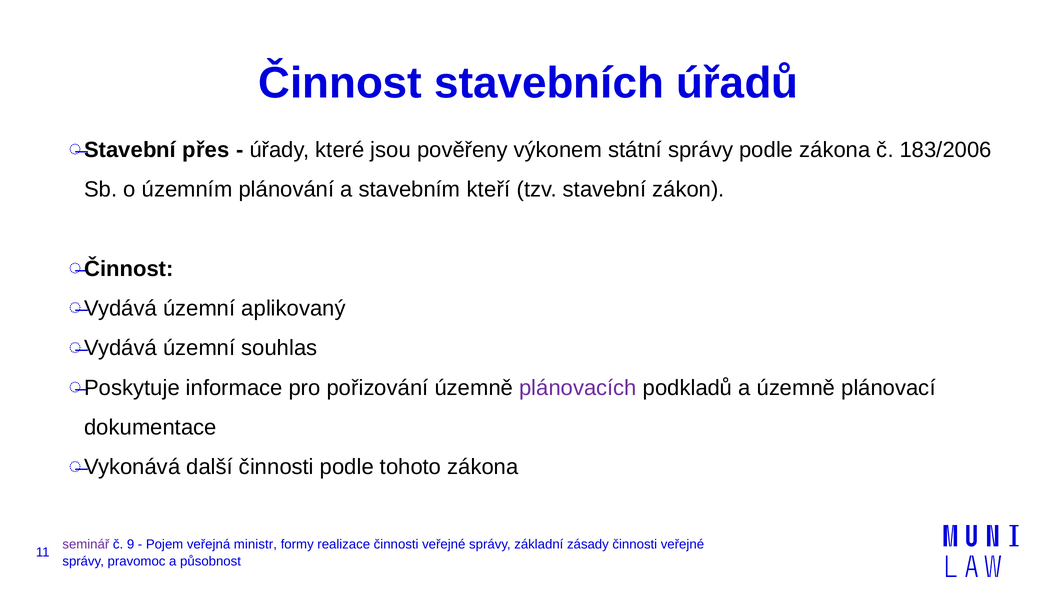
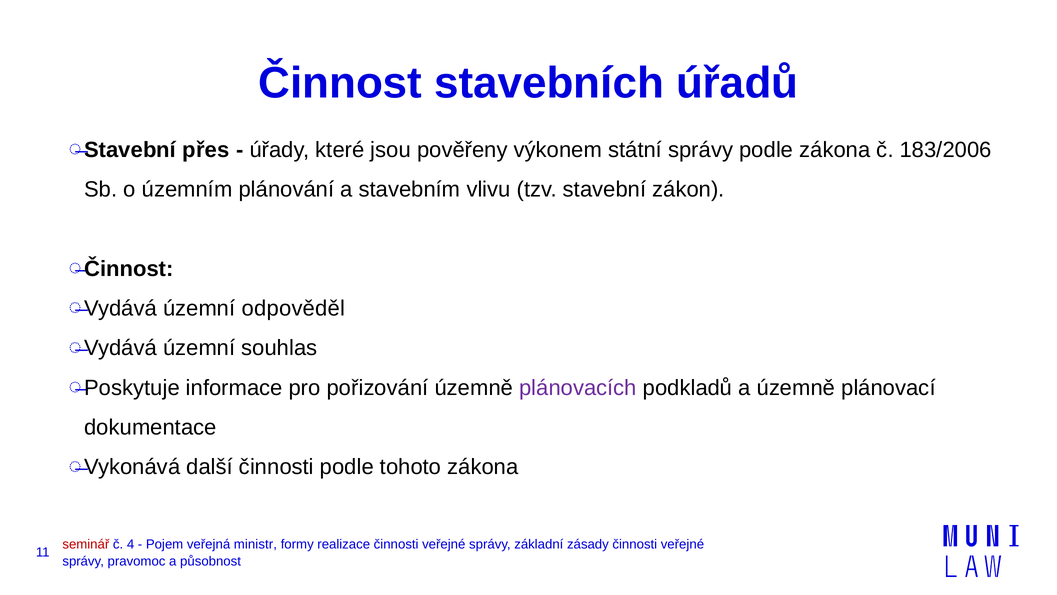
kteří: kteří -> vlivu (489, 189)
aplikovaný: aplikovaný -> odpověděl (293, 308)
seminář colour: purple -> red (86, 544)
9: 9 -> 4 (131, 544)
